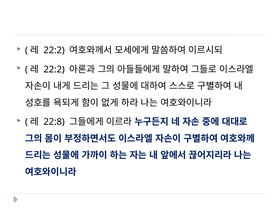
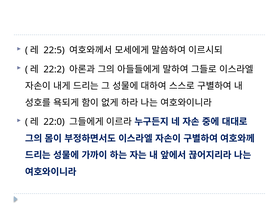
22:2: 22:2 -> 22:5 (54, 50)
22:8: 22:8 -> 22:0 (54, 122)
